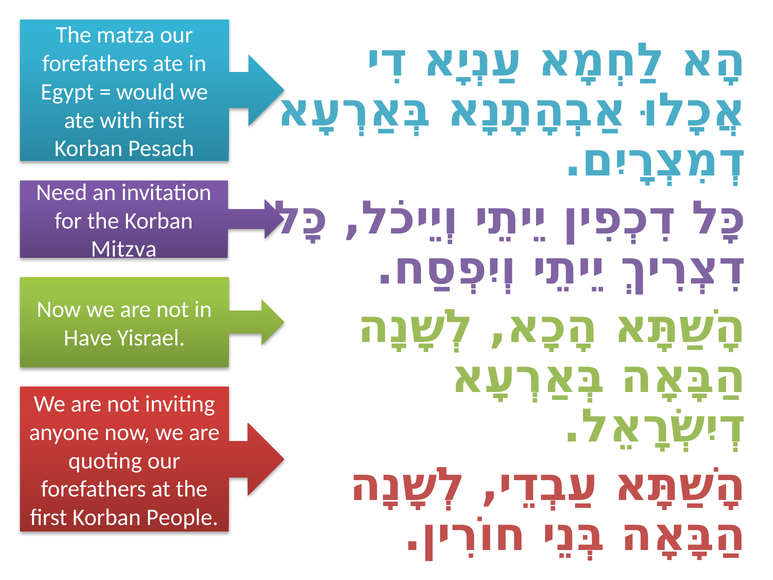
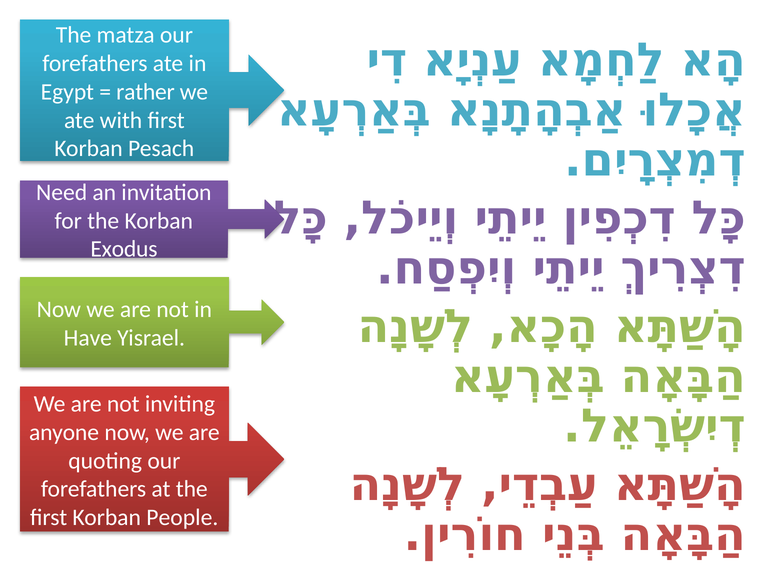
would: would -> rather (146, 92)
Mitzva: Mitzva -> Exodus (124, 249)
